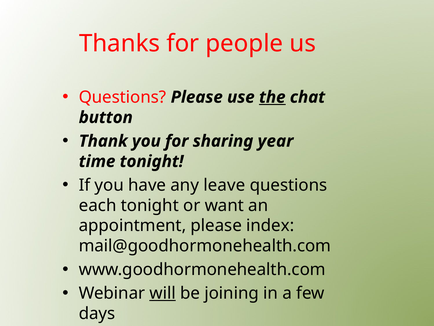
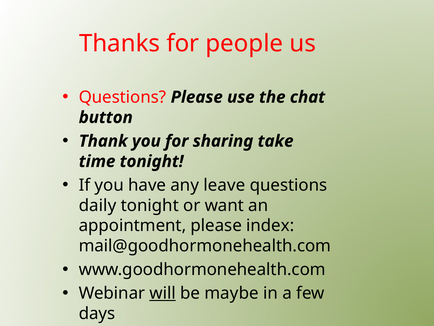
the underline: present -> none (272, 97)
year: year -> take (276, 141)
each: each -> daily (98, 205)
joining: joining -> maybe (232, 293)
